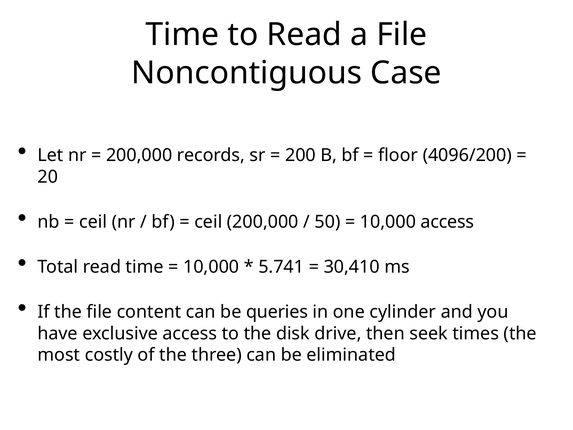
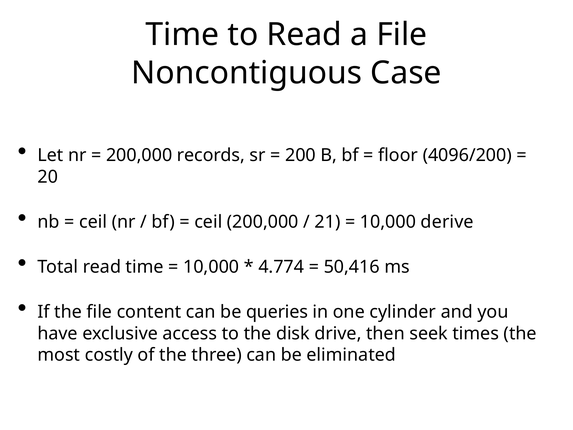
50: 50 -> 21 (327, 222)
10,000 access: access -> derive (447, 222)
5.741: 5.741 -> 4.774 (281, 267)
30,410: 30,410 -> 50,416 (352, 267)
